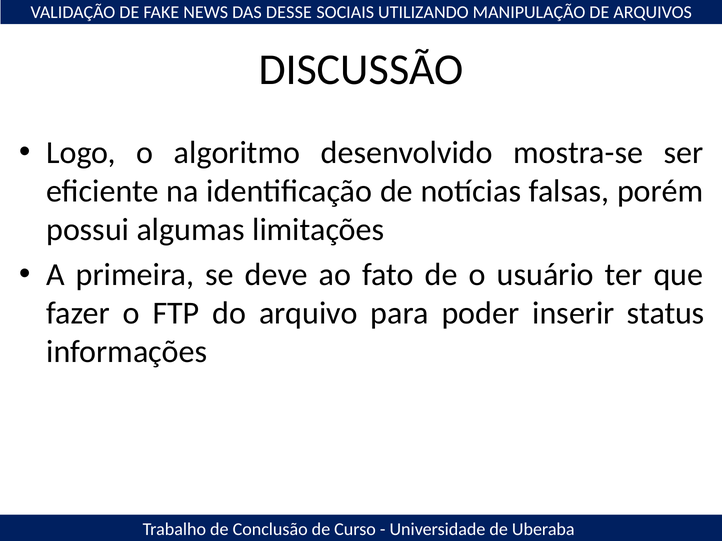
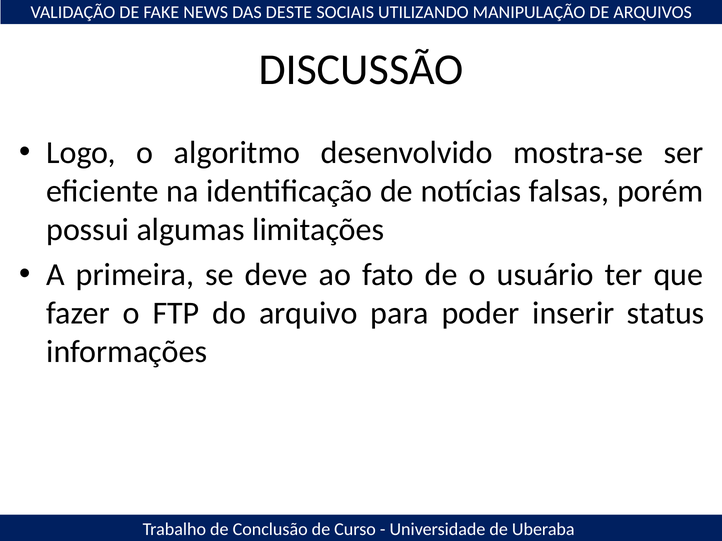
DESSE: DESSE -> DESTE (289, 12)
